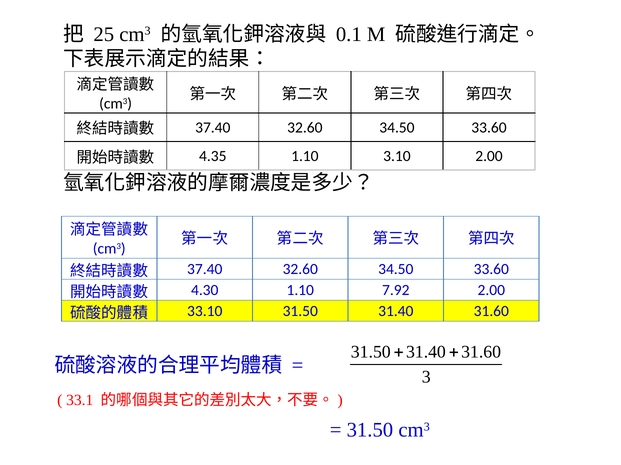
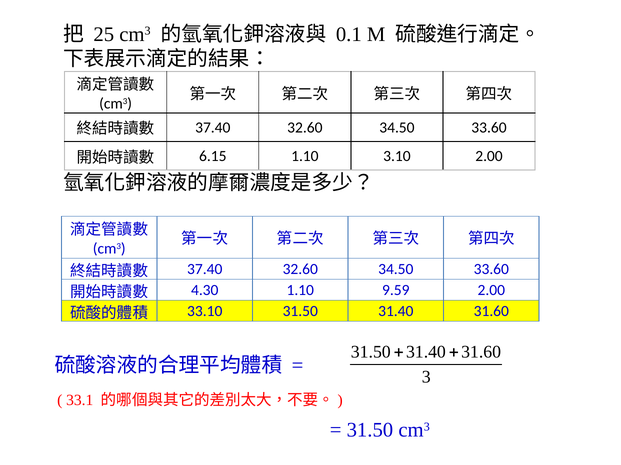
4.35: 4.35 -> 6.15 (213, 156)
7.92: 7.92 -> 9.59 (396, 290)
